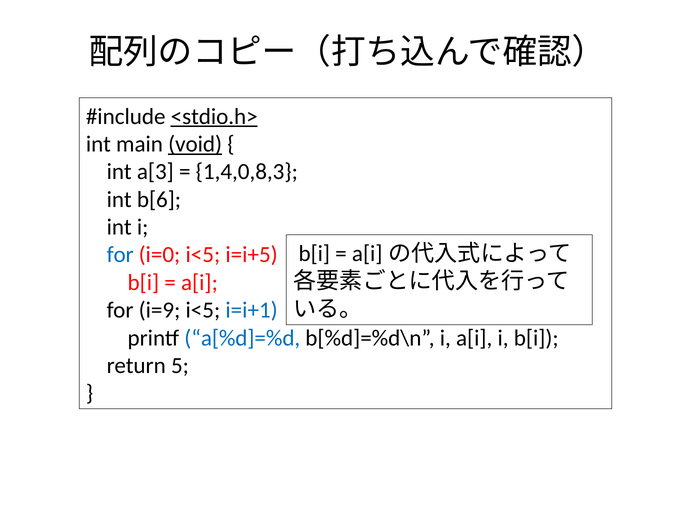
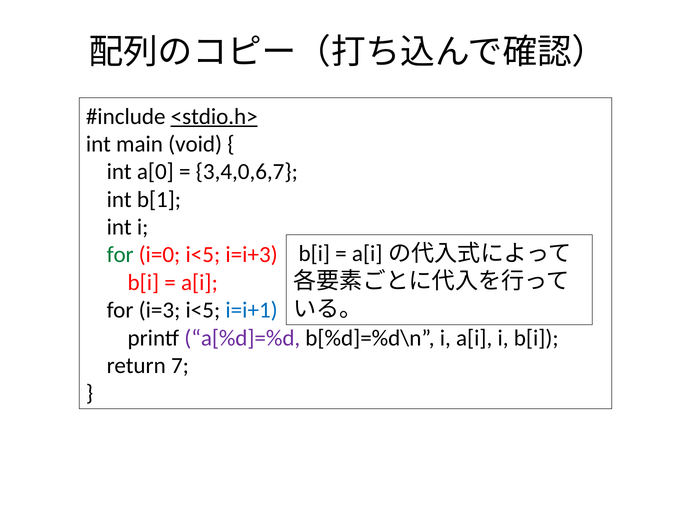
void underline: present -> none (195, 144)
a[3: a[3 -> a[0 (155, 172)
1,4,0,8,3: 1,4,0,8,3 -> 3,4,0,6,7 (247, 172)
b[6: b[6 -> b[1 (159, 200)
for colour: blue -> green (120, 255)
i=i+5: i=i+5 -> i=i+3 (252, 255)
i=9: i=9 -> i=3 (159, 311)
a[%d]=%d colour: blue -> purple (242, 338)
5: 5 -> 7 (180, 366)
